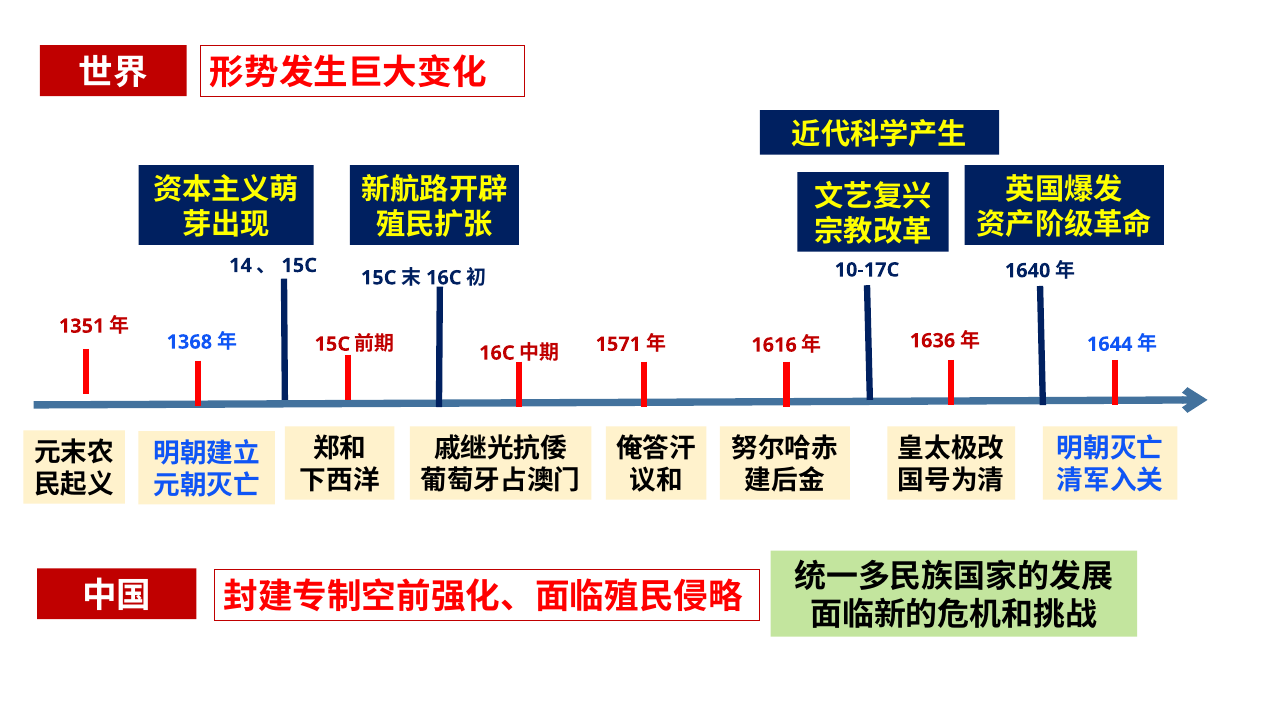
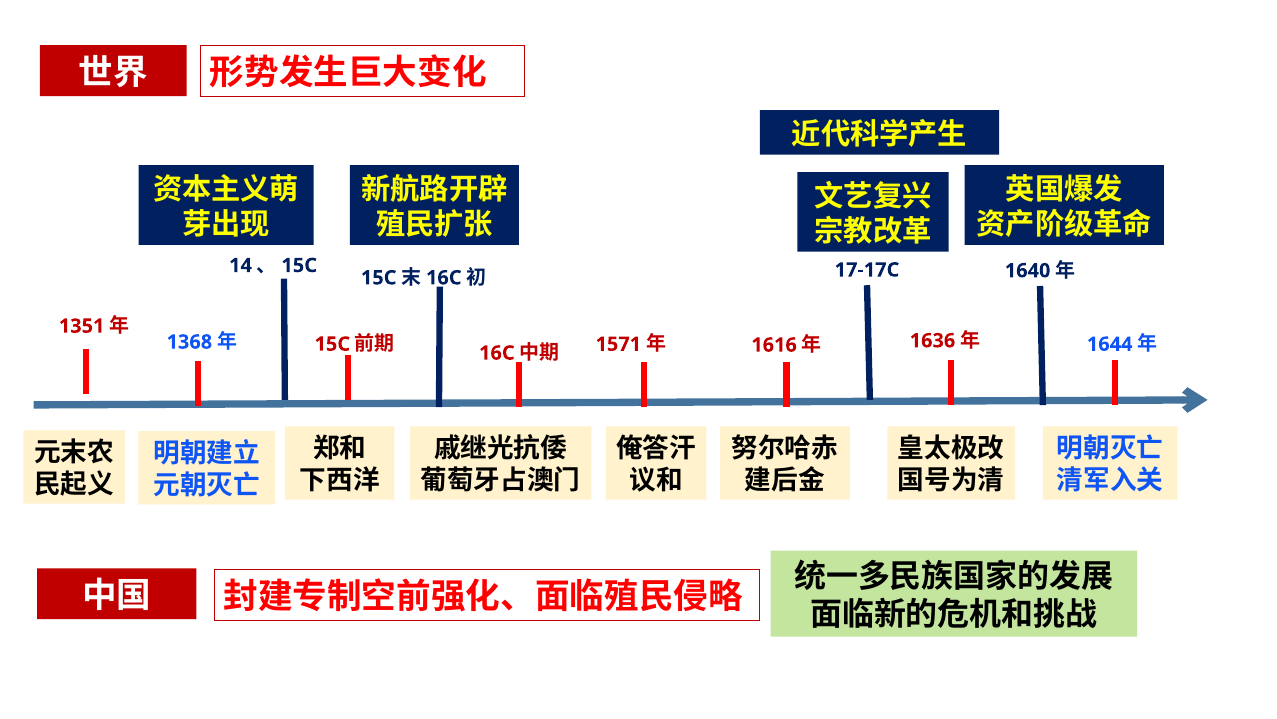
10-17C: 10-17C -> 17-17C (867, 270)
